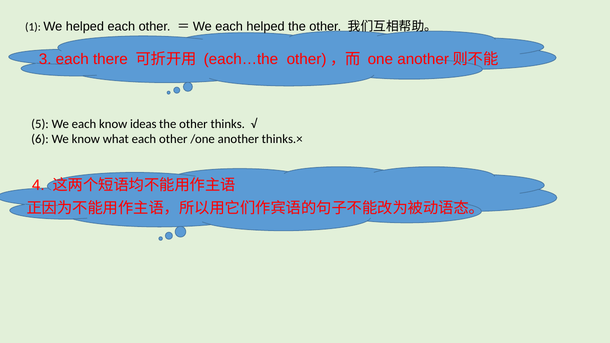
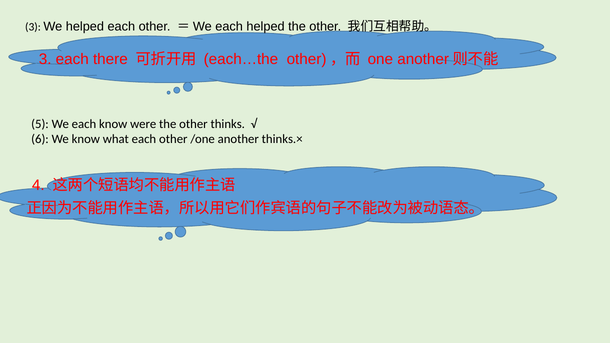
1: 1 -> 3 (33, 27)
ideas: ideas -> were (143, 124)
